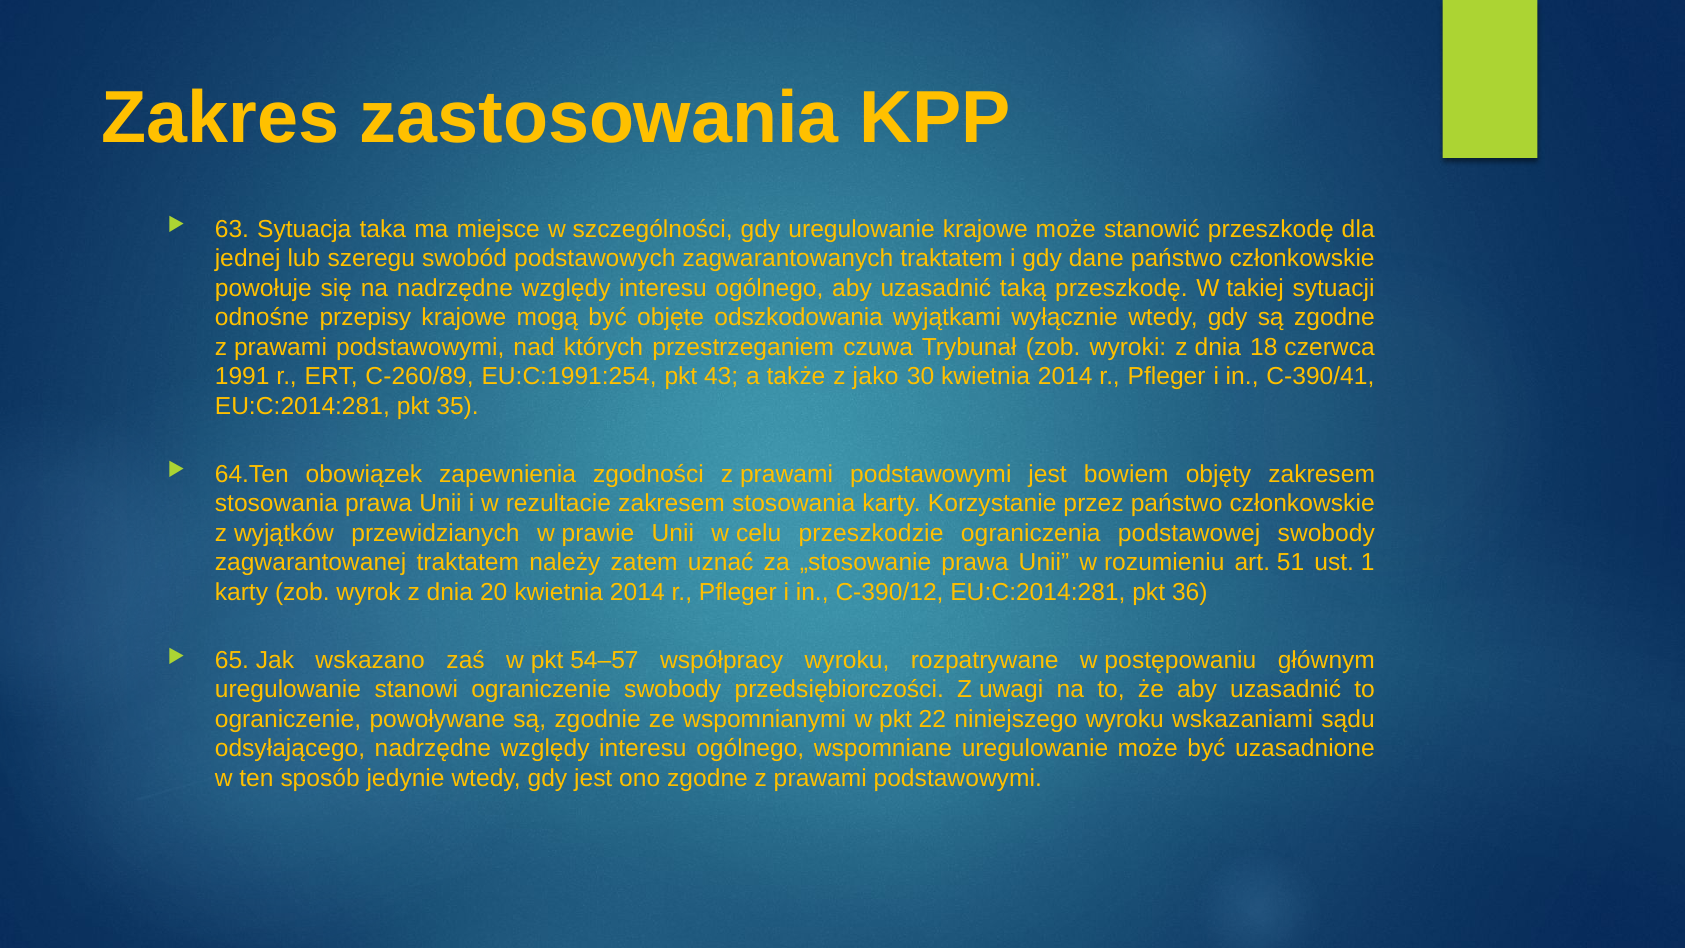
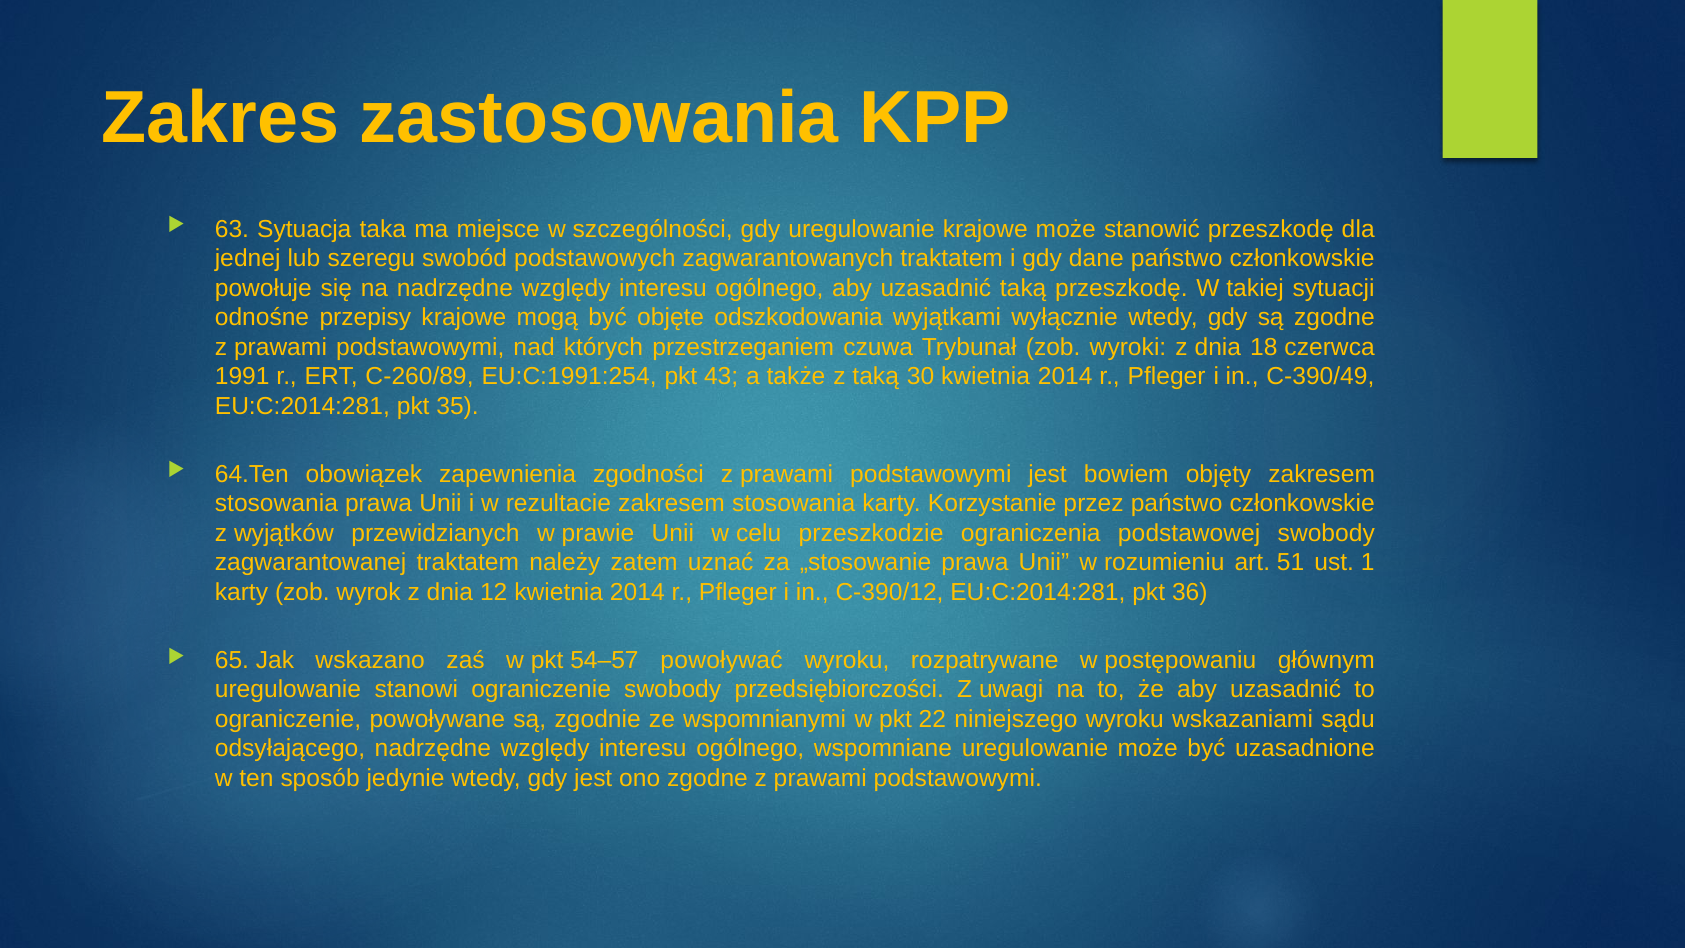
z jako: jako -> taką (876, 376)
C‑390/41: C‑390/41 -> C‑390/49 (1320, 376)
20: 20 -> 12 (494, 592)
współpracy: współpracy -> powoływać (722, 660)
